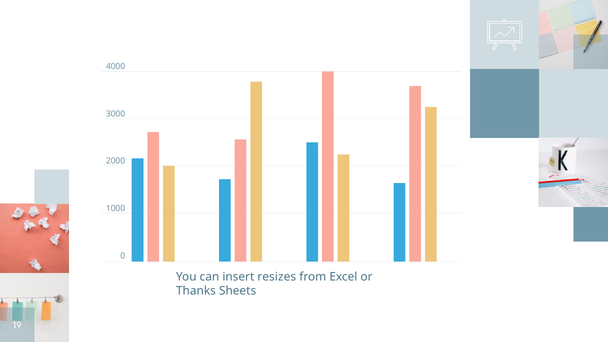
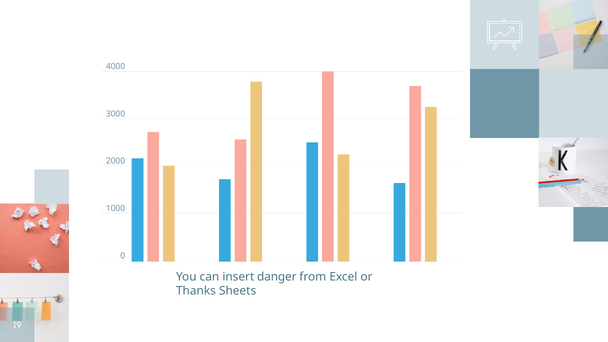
resizes: resizes -> danger (277, 277)
